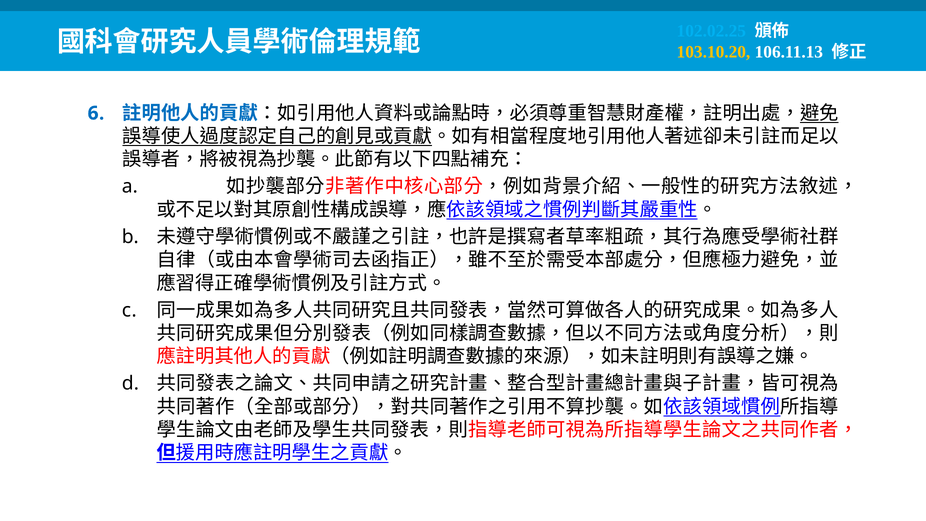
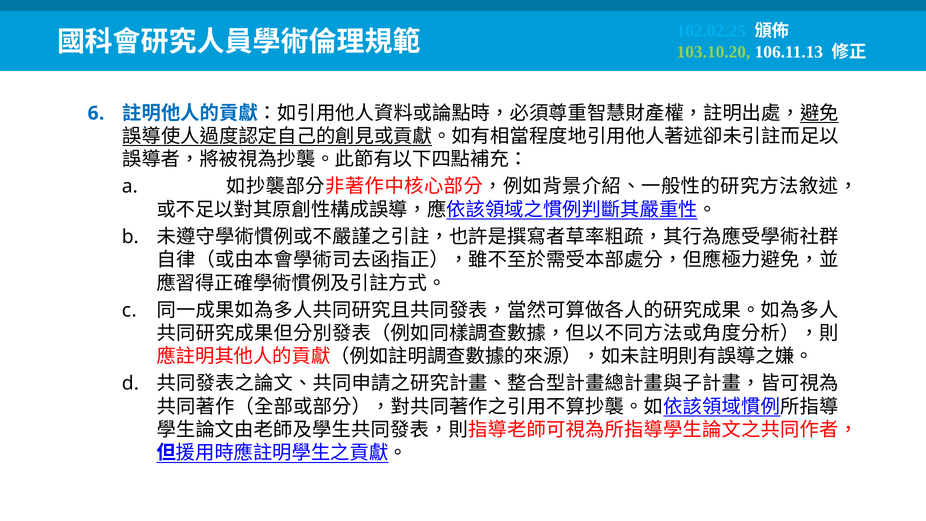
103.10.20 colour: yellow -> light green (713, 52)
